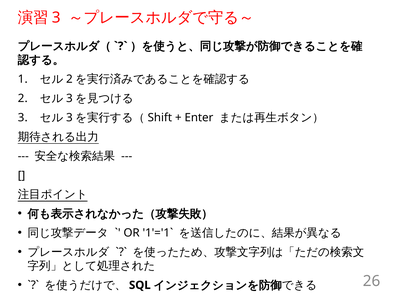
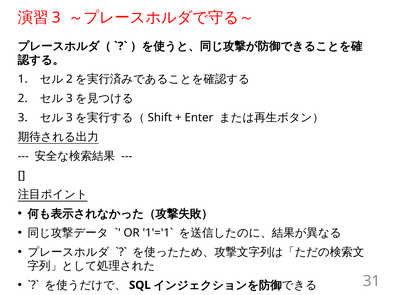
26: 26 -> 31 (372, 281)
